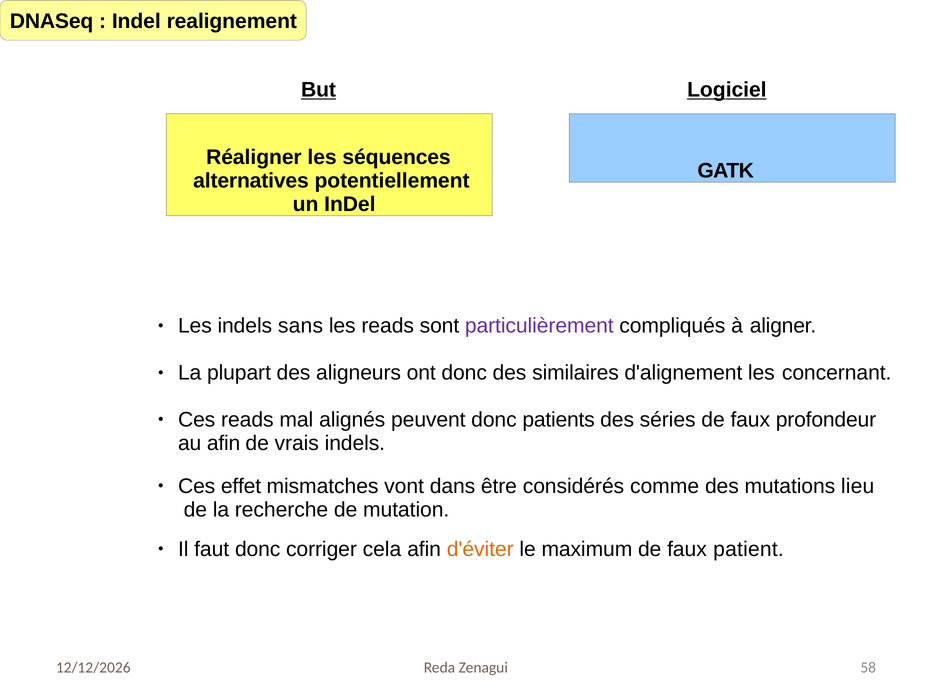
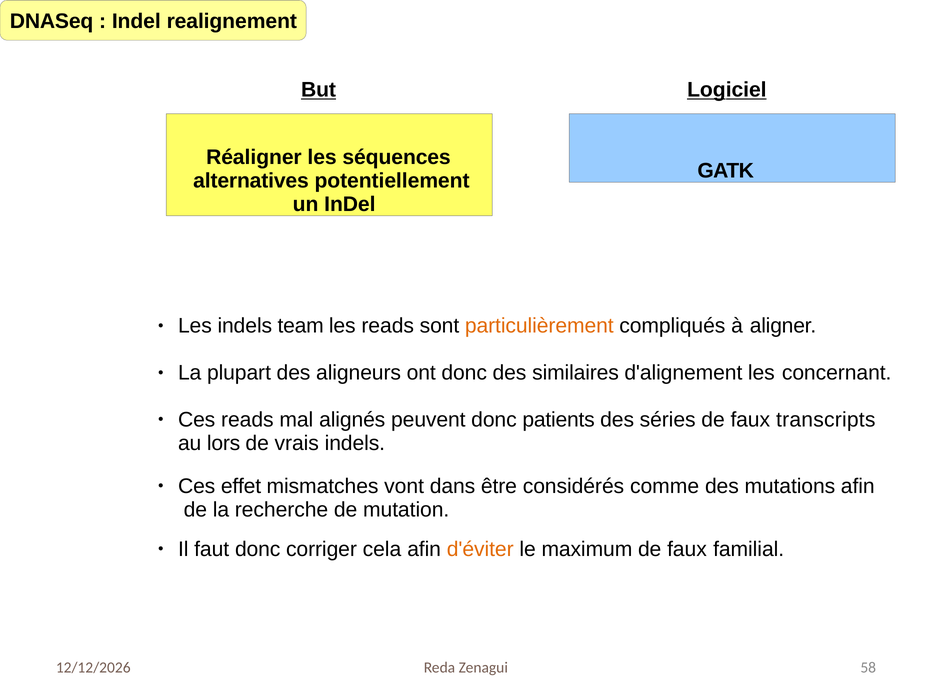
sans: sans -> team (301, 326)
particulièrement colour: purple -> orange (539, 326)
profondeur: profondeur -> transcripts (826, 420)
au afin: afin -> lors (224, 443)
mutations lieu: lieu -> afin (858, 486)
patient: patient -> familial (749, 549)
